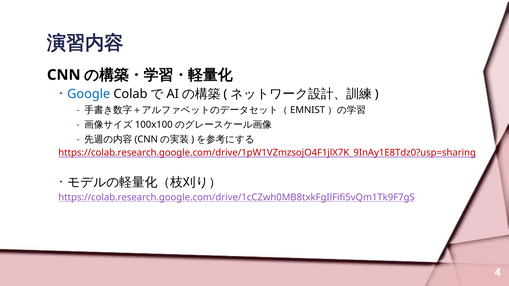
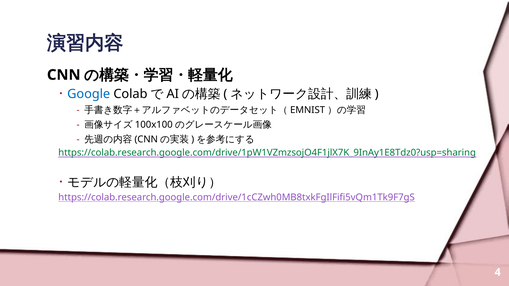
https://colab.research.google.com/drive/1pW1VZmzsojO4F1jlX7K_9InAy1E8Tdz0?usp=sharing colour: red -> green (267, 153)
